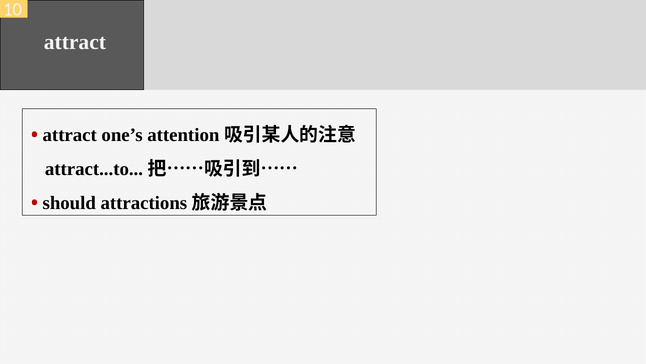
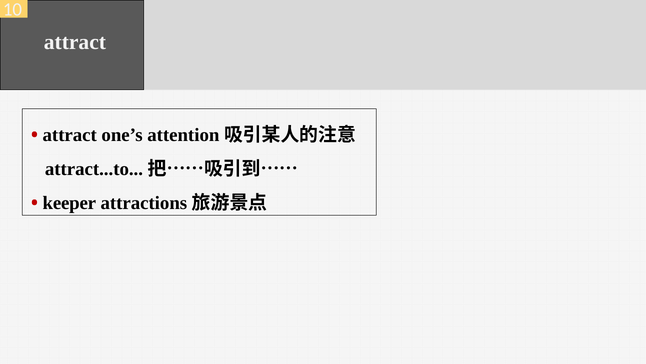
should: should -> keeper (69, 203)
